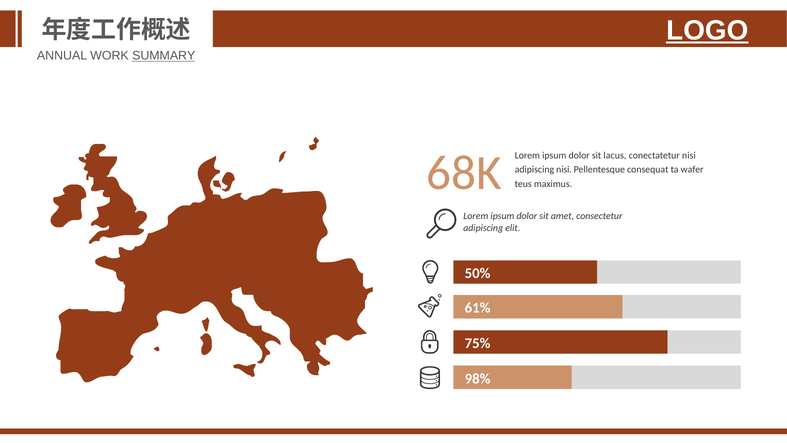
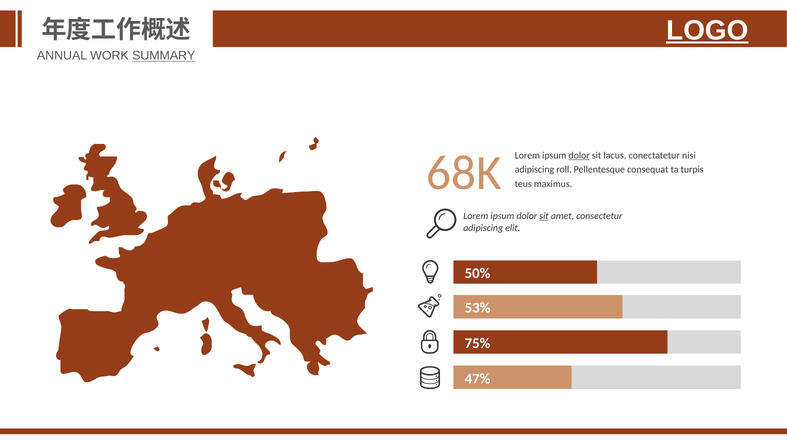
dolor underline: none -> present (579, 155)
adipiscing nisi: nisi -> roll (564, 170)
wafer: wafer -> turpis (692, 170)
sit underline: none -> present (544, 216)
61%: 61% -> 53% (478, 308)
98%: 98% -> 47% (478, 378)
